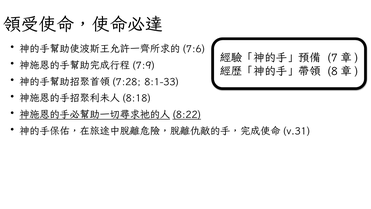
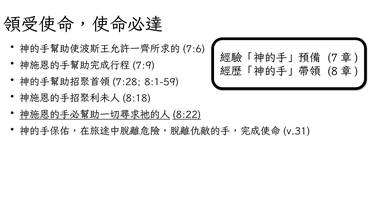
8:1-33: 8:1-33 -> 8:1-59 (162, 82)
